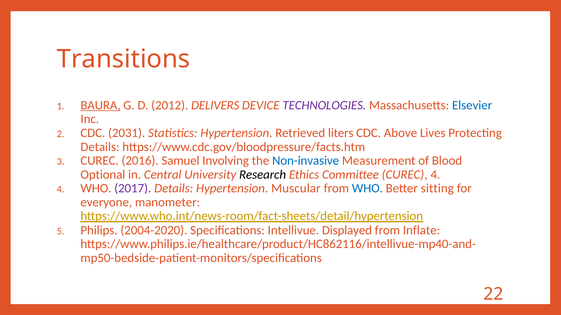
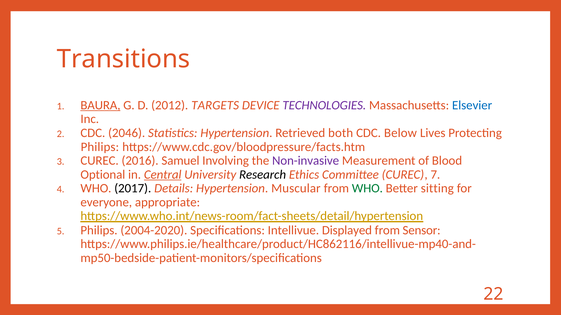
DELIVERS: DELIVERS -> TARGETS (215, 105)
2031: 2031 -> 2046 (127, 133)
liters: liters -> both (341, 133)
Above: Above -> Below (400, 133)
Details: Details -> Philips (100, 147)
Non-invasive colour: blue -> purple (306, 161)
Central underline: none -> present (163, 175)
CUREC 4: 4 -> 7 (435, 175)
2017 colour: purple -> black (133, 189)
WHO colour: blue -> green (367, 189)
manometer: manometer -> appropriate (168, 203)
Inflate: Inflate -> Sensor (422, 231)
